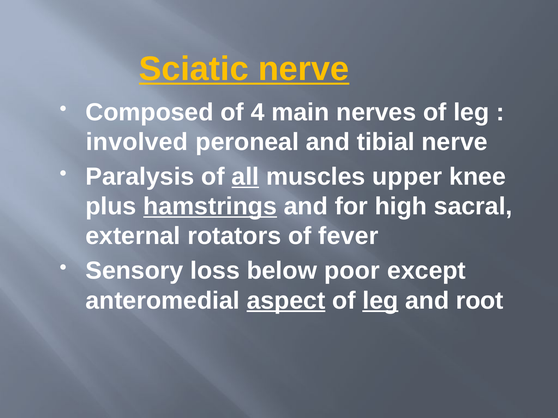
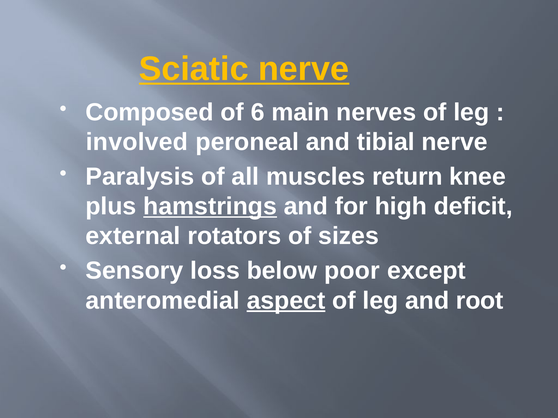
4: 4 -> 6 (258, 112)
all underline: present -> none (245, 177)
upper: upper -> return (407, 177)
sacral: sacral -> deficit (473, 207)
fever: fever -> sizes (349, 236)
leg underline: present -> none (380, 301)
